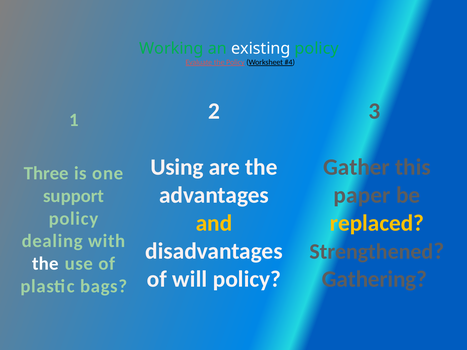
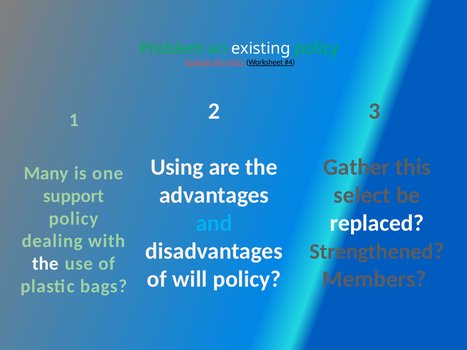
Working: Working -> Problem (171, 49)
Three: Three -> Many (46, 173)
paper: paper -> select (362, 195)
and colour: yellow -> light blue (214, 223)
replaced colour: yellow -> white (377, 223)
Gathering: Gathering -> Members (374, 279)
